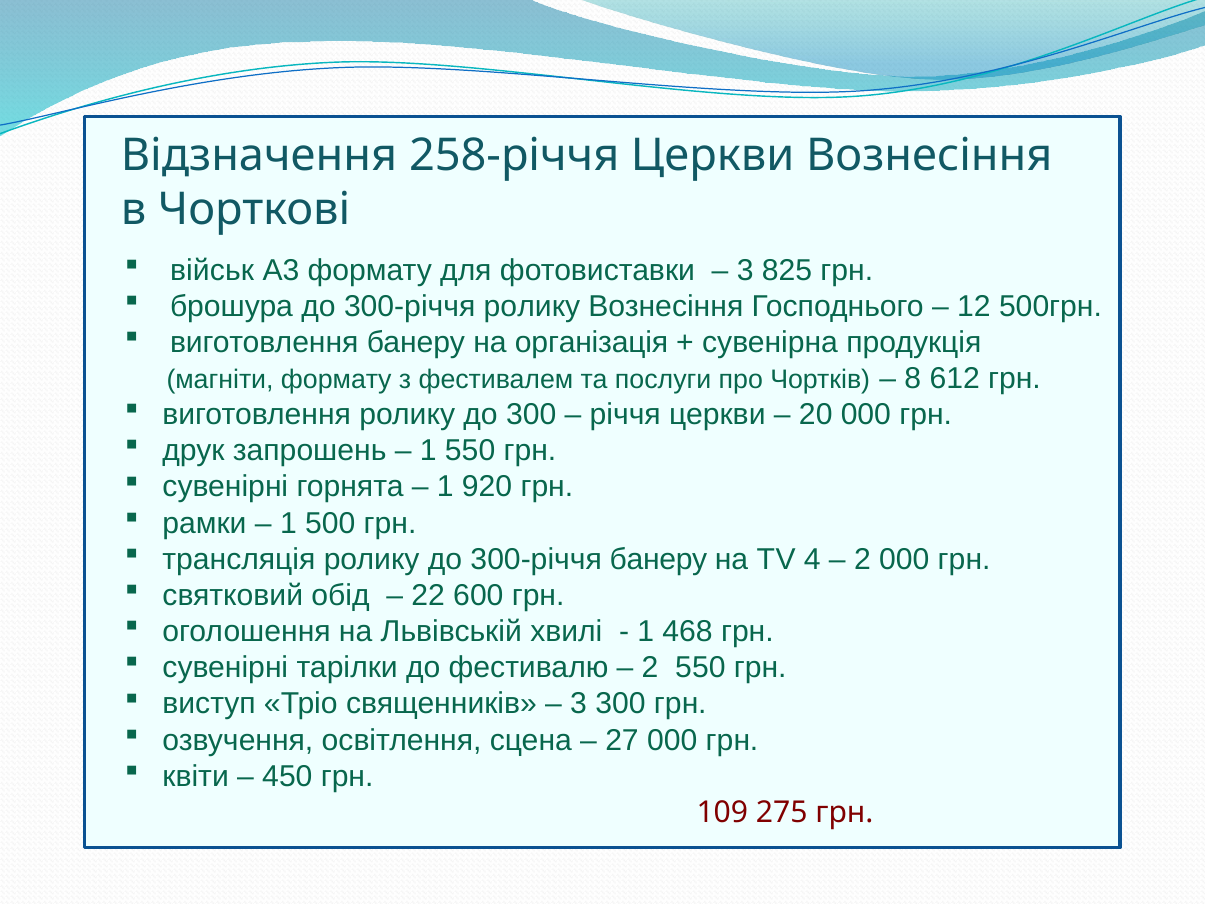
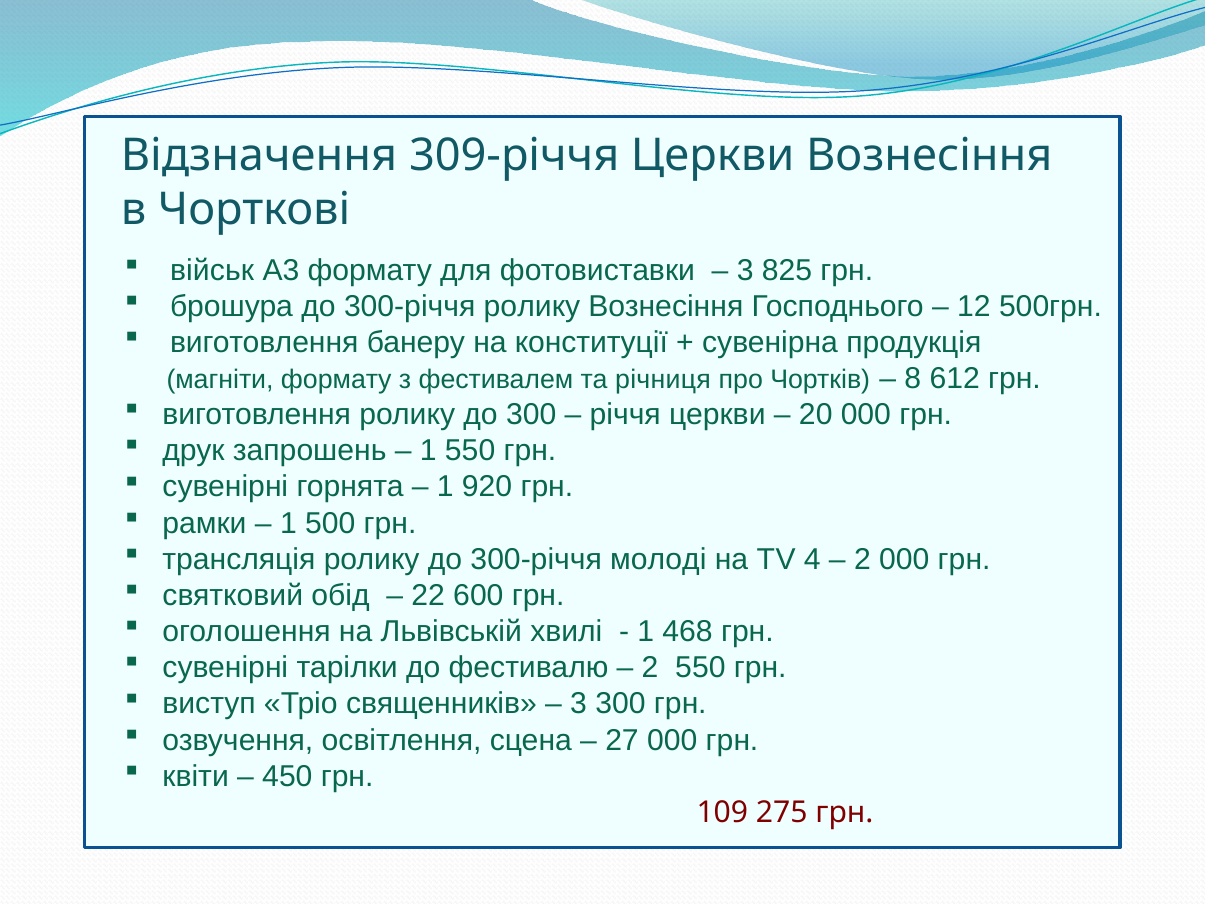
258-річчя: 258-річчя -> 309-річчя (514, 155)
організація: організація -> конституції (591, 342)
послуги: послуги -> річниця (663, 380)
300-річчя банеру: банеру -> молоді (658, 559)
